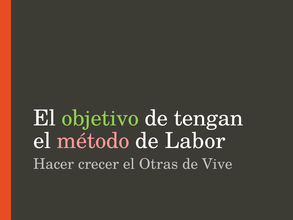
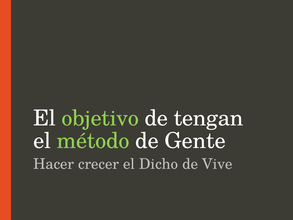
método colour: pink -> light green (93, 141)
Labor: Labor -> Gente (195, 141)
Otras: Otras -> Dicho (159, 164)
